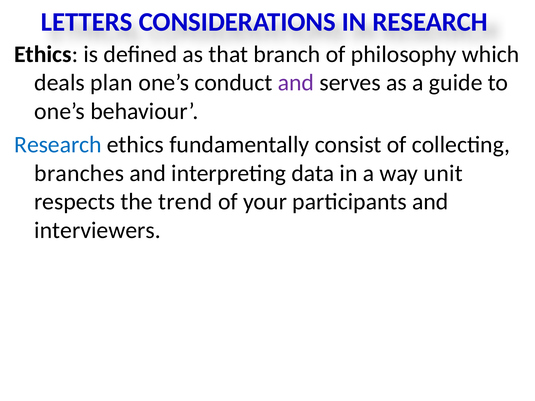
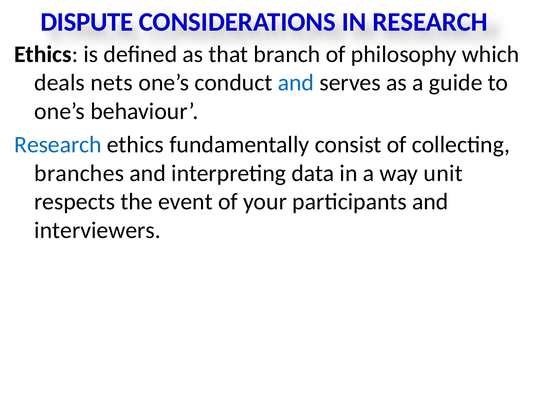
LETTERS: LETTERS -> DISPUTE (87, 22)
plan: plan -> nets (112, 83)
and colour: purple -> blue (296, 83)
trend: trend -> event (185, 202)
